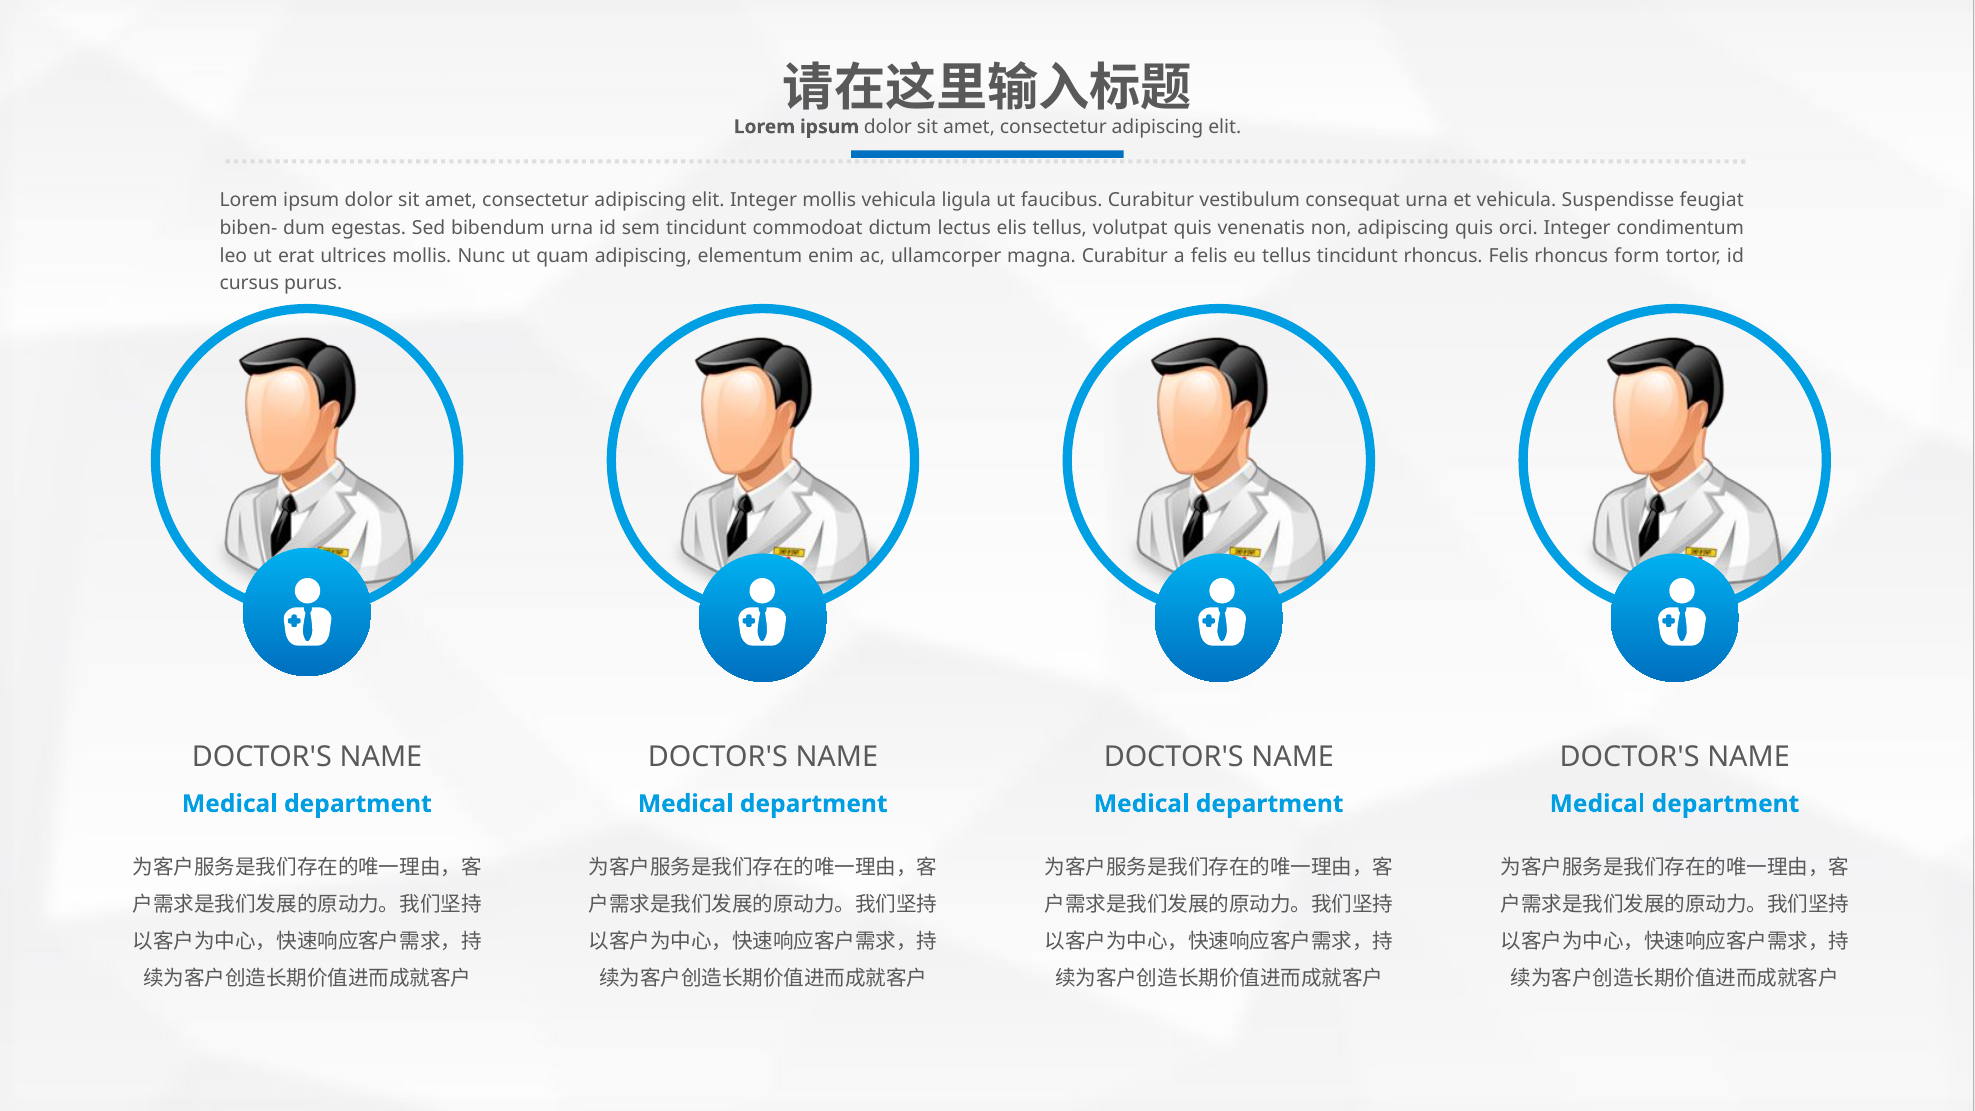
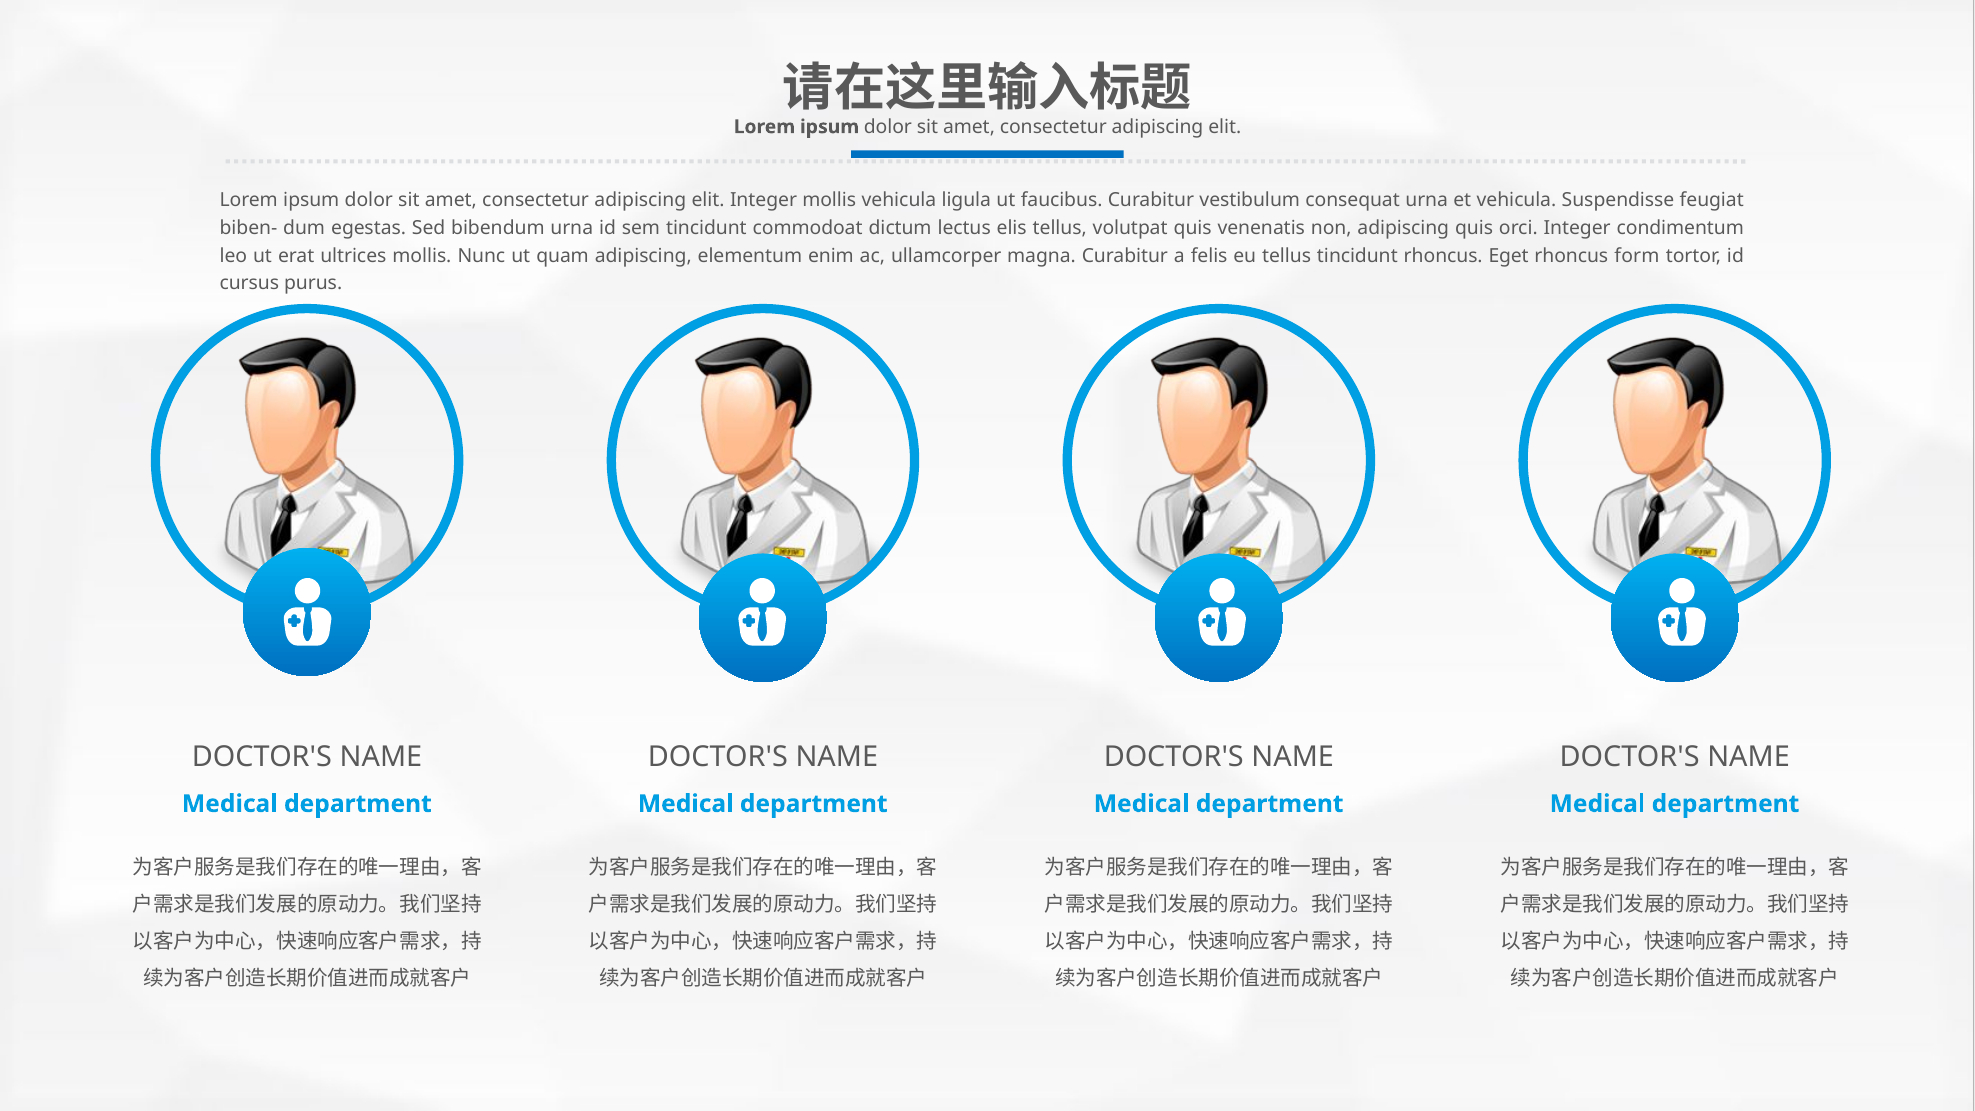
rhoncus Felis: Felis -> Eget (1509, 256)
